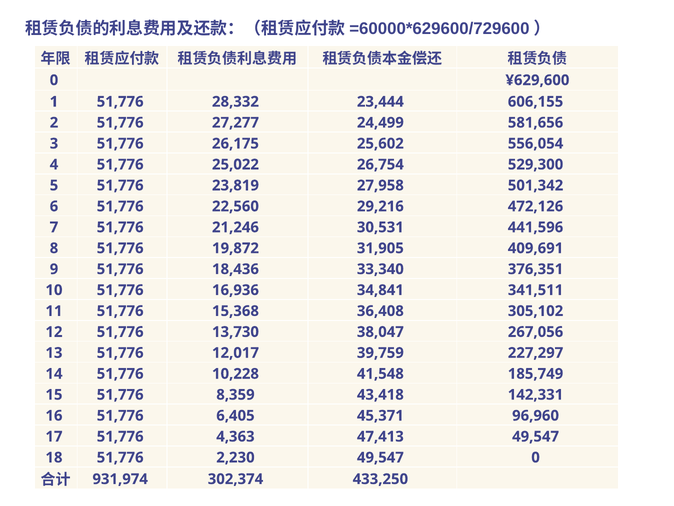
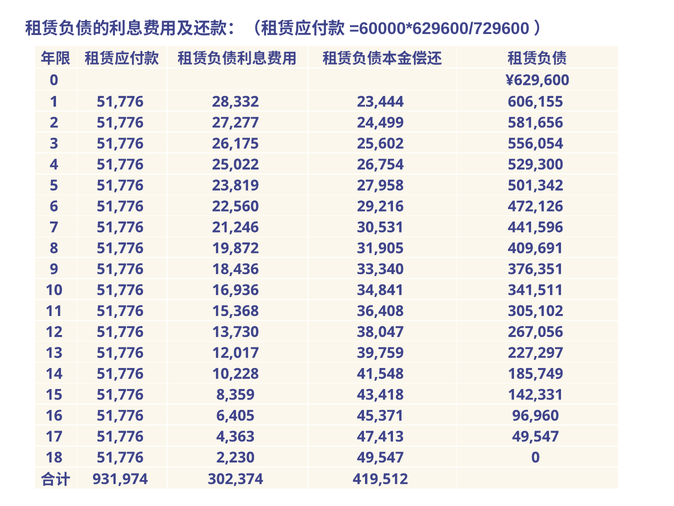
433,250: 433,250 -> 419,512 (380, 479)
